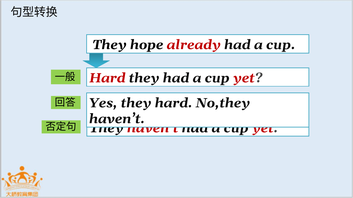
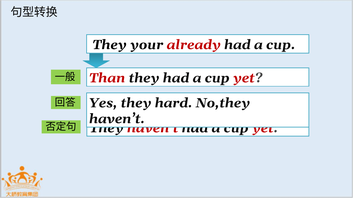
hope: hope -> your (147, 45)
Hard: Hard -> Than (107, 78)
